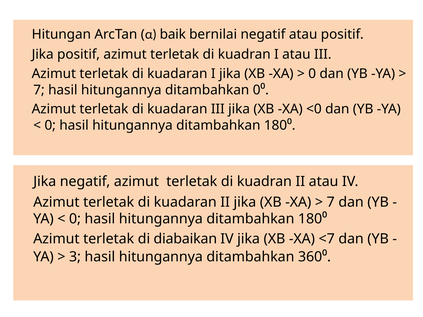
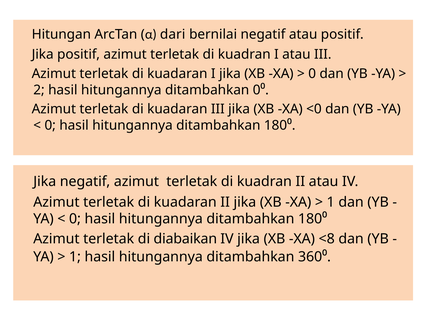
baik: baik -> dari (173, 35)
7: 7 -> 2 (39, 90)
7: 7 -> 1 (331, 202)
<7: <7 -> <8 (327, 239)
3: 3 -> 1 (75, 257)
